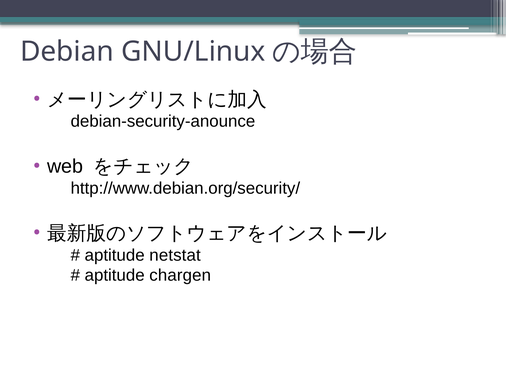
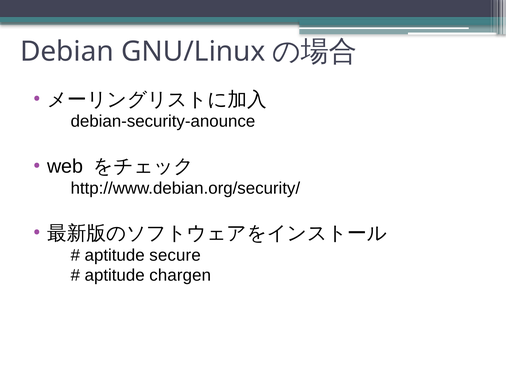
netstat: netstat -> secure (175, 255)
